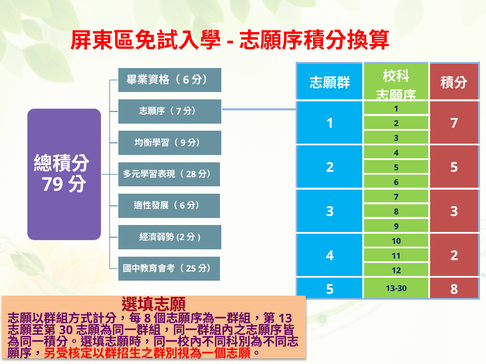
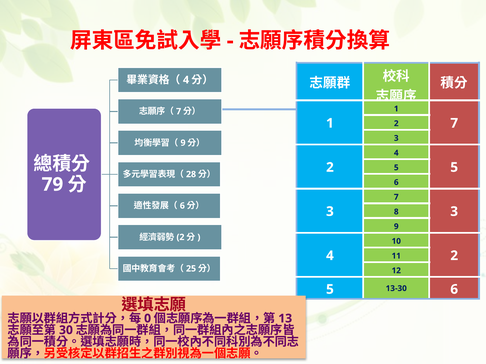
6: 6 -> 4 (186, 80)
13-30 8: 8 -> 6 (454, 290)
8: 8 -> 0 (148, 319)
